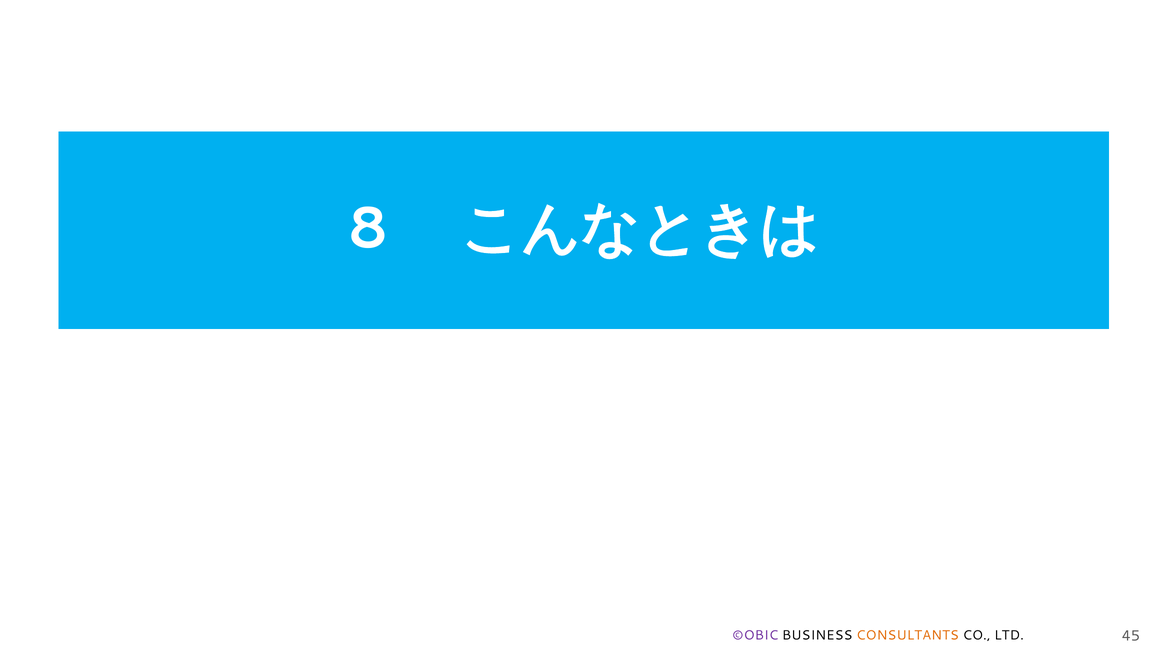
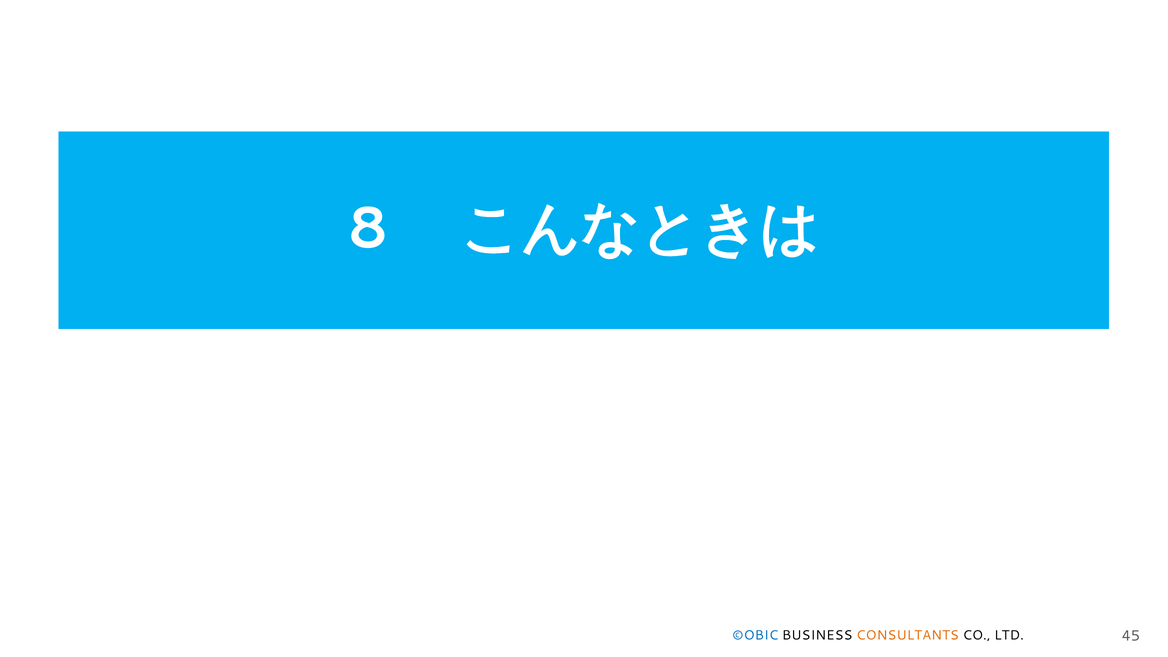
©OBIC colour: purple -> blue (755, 635)
